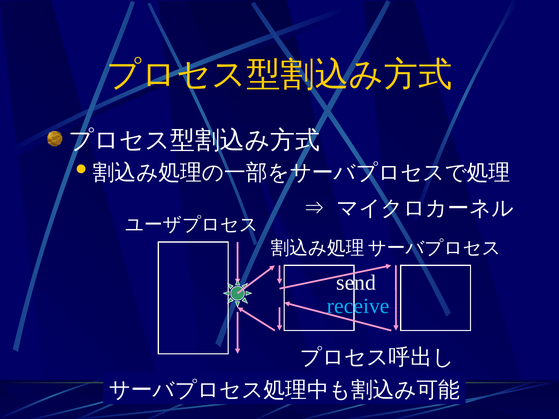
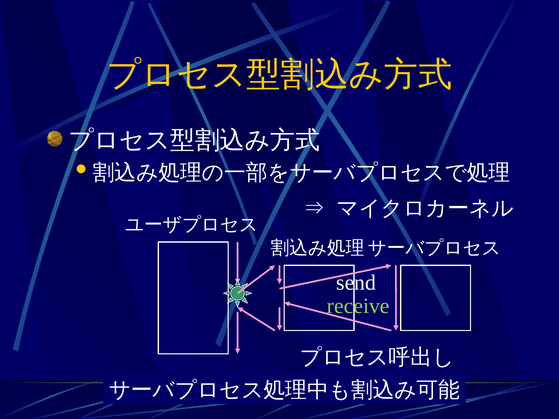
receive colour: light blue -> light green (358, 306)
